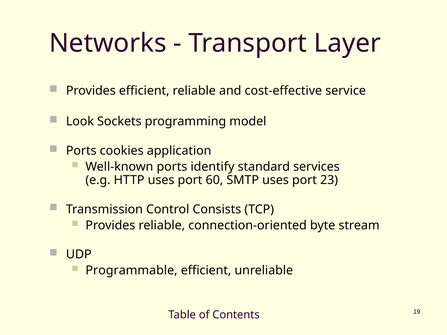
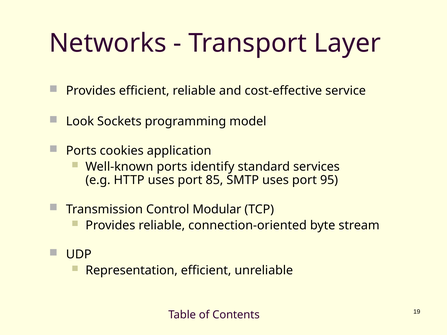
60: 60 -> 85 (214, 180)
23: 23 -> 95 (329, 180)
Consists: Consists -> Modular (217, 210)
Programmable: Programmable -> Representation (132, 271)
